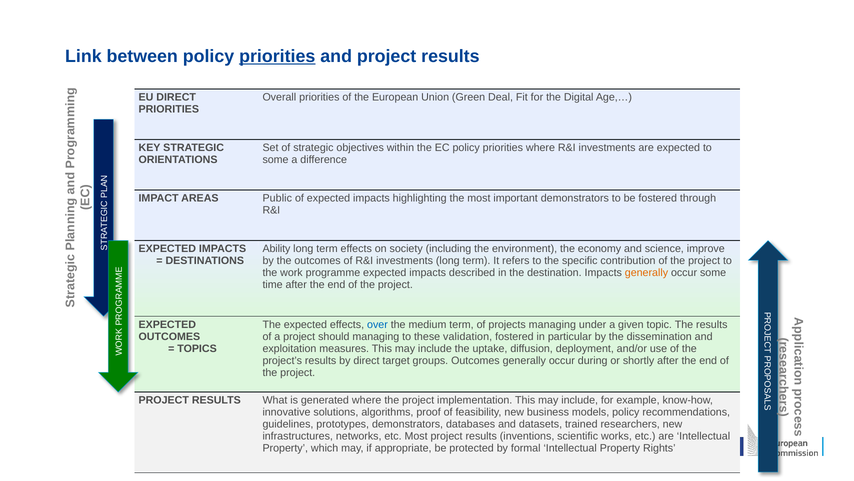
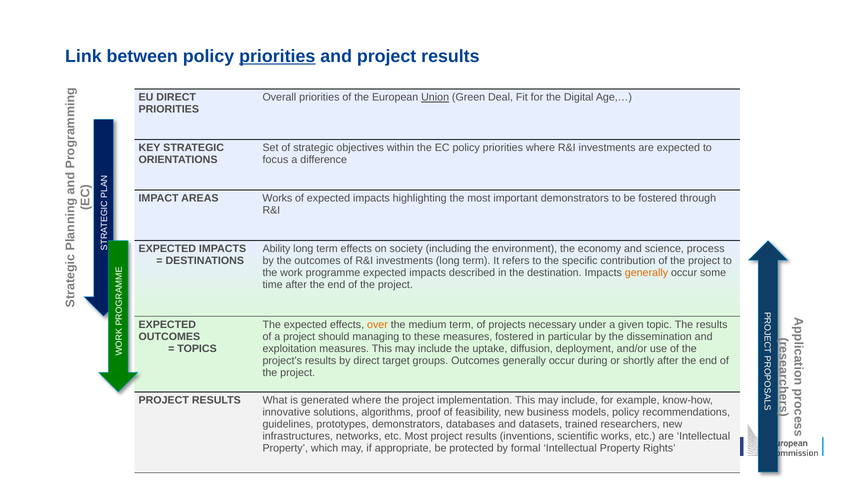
Union underline: none -> present (435, 97)
some: some -> focus (275, 160)
AREAS Public: Public -> Works (277, 198)
improve: improve -> process (706, 249)
over colour: blue -> orange (377, 324)
projects managing: managing -> necessary (552, 324)
these validation: validation -> measures (468, 336)
